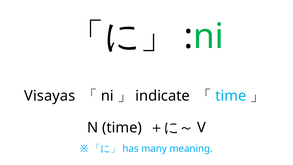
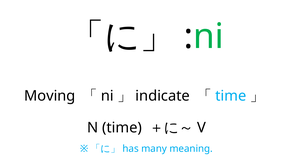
Visayas: Visayas -> Moving (50, 96)
